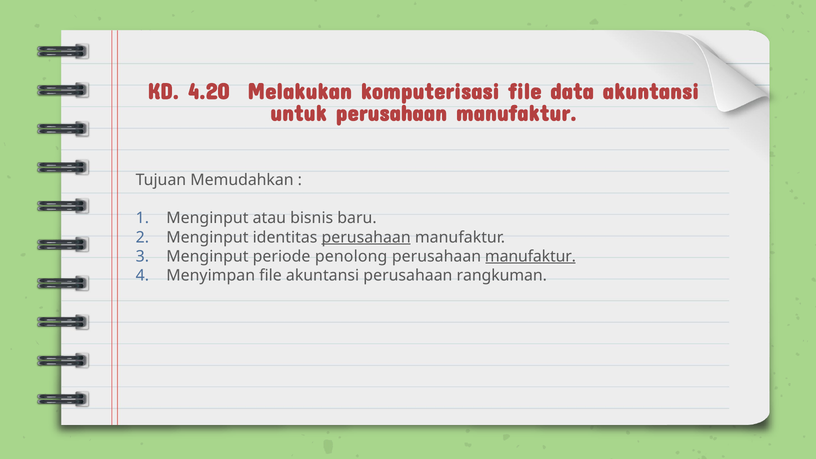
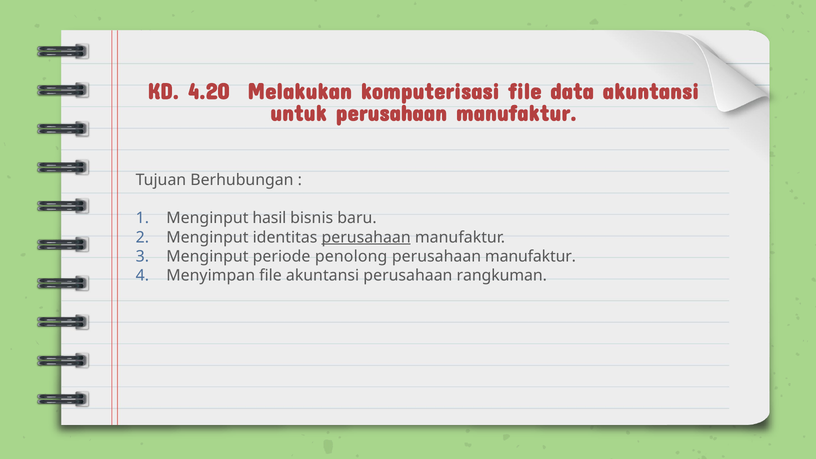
Memudahkan: Memudahkan -> Berhubungan (242, 180)
atau: atau -> hasil (269, 218)
manufaktur underline: present -> none (530, 256)
